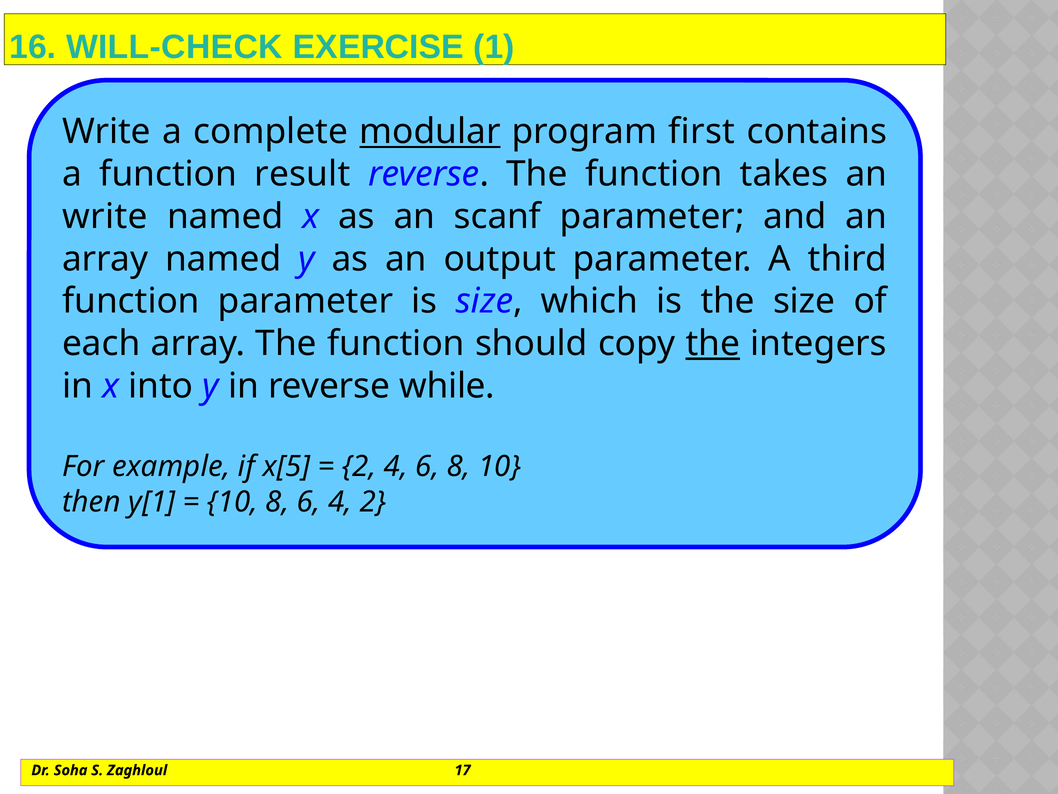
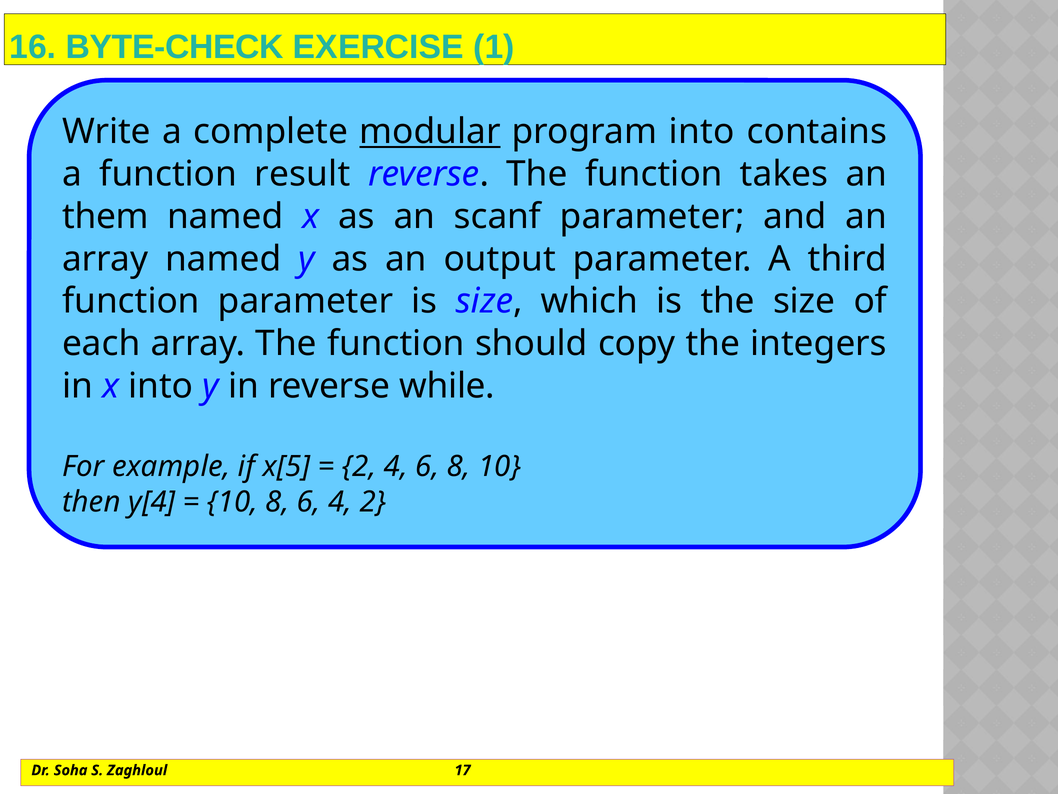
WILL-CHECK: WILL-CHECK -> BYTE-CHECK (175, 47)
program first: first -> into (702, 132)
write: write -> them (105, 216)
the underline: present -> none (713, 343)
y[1: y[1 -> y[4 (152, 502)
